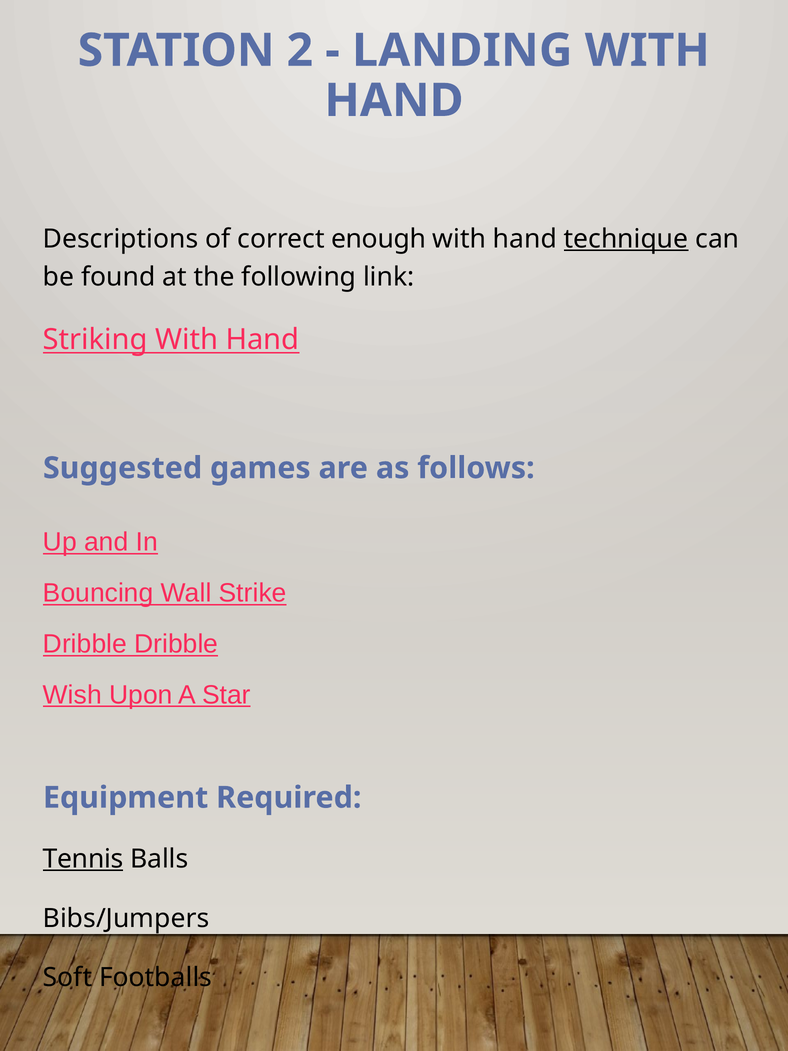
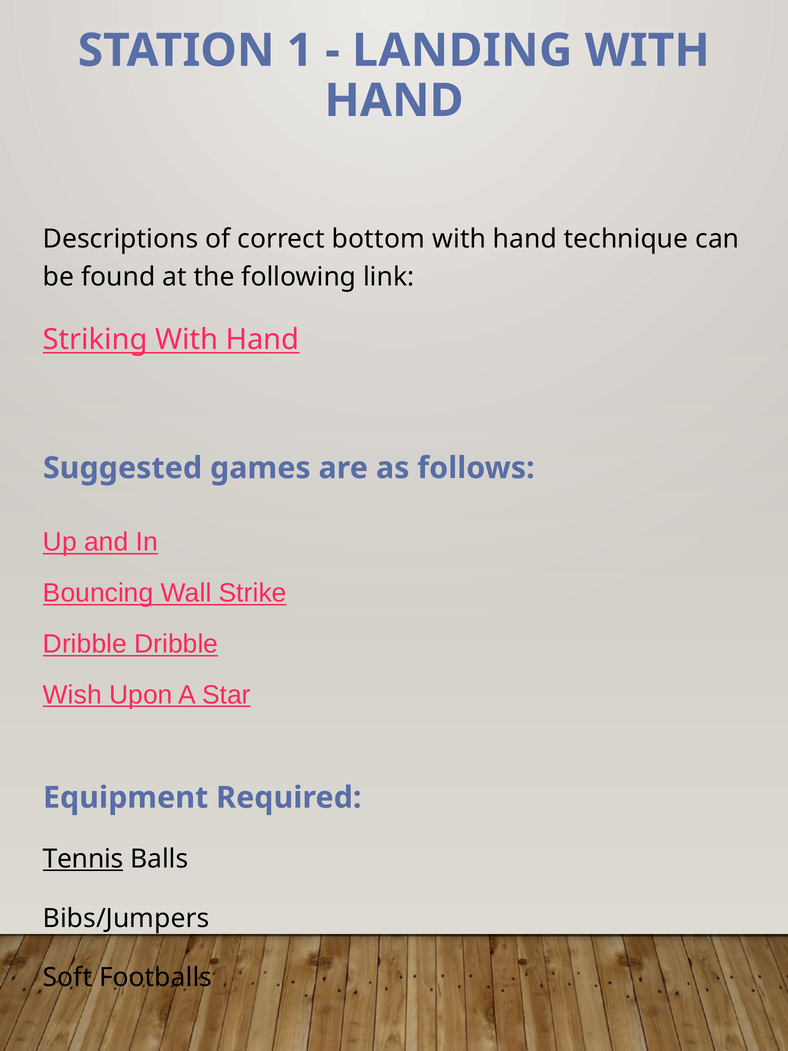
2: 2 -> 1 (300, 51)
enough: enough -> bottom (378, 239)
technique underline: present -> none (626, 239)
